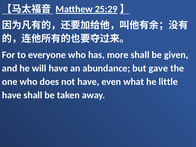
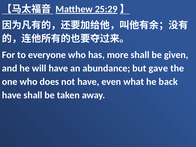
little: little -> back (168, 82)
